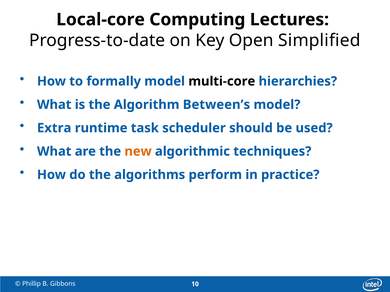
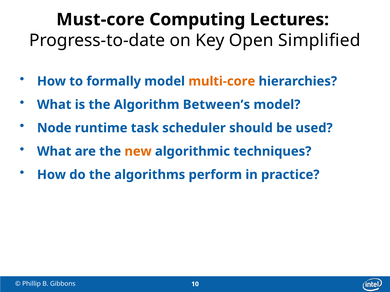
Local-core: Local-core -> Must-core (100, 20)
multi-core colour: black -> orange (222, 81)
Extra: Extra -> Node (54, 128)
